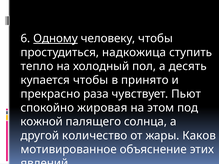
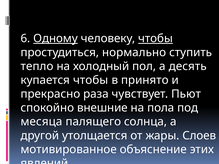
чтобы underline: none -> present (155, 39)
надкожица: надкожица -> нормально (134, 53)
жировая: жировая -> внешние (102, 108)
этом: этом -> пола (161, 108)
кожной: кожной -> месяца (41, 122)
количество: количество -> утолщается (95, 136)
Каков: Каков -> Слоев (199, 136)
